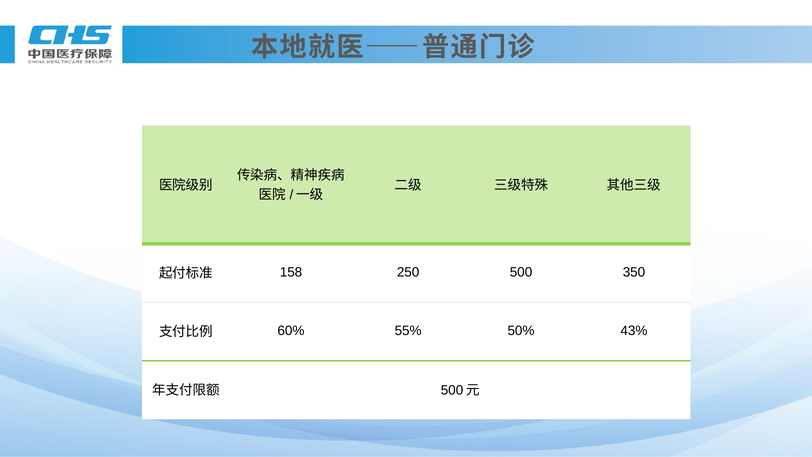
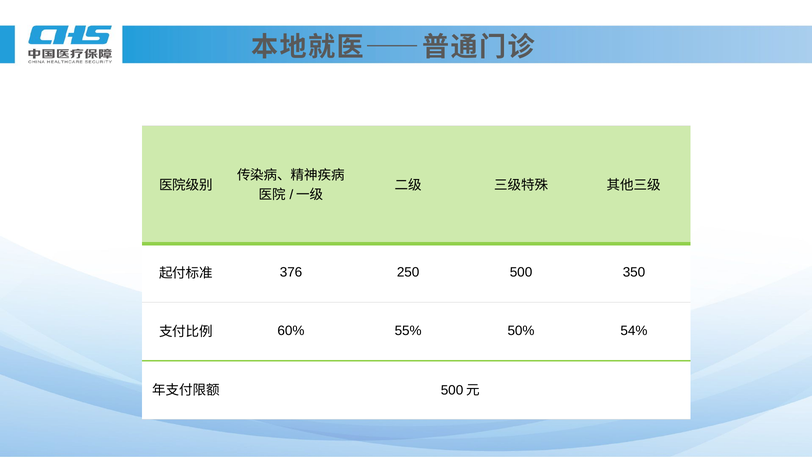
158: 158 -> 376 (291, 272)
43%: 43% -> 54% (634, 330)
